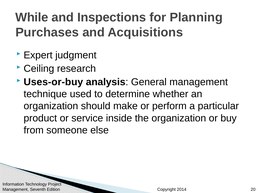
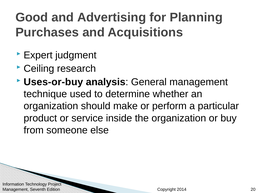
While: While -> Good (32, 17)
Inspections: Inspections -> Advertising (112, 17)
